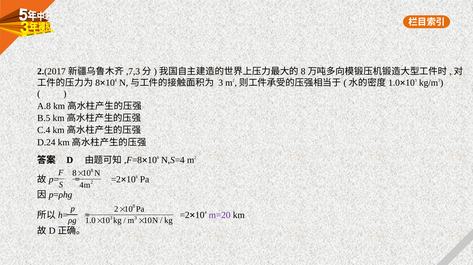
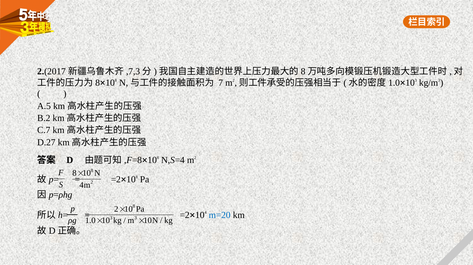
3: 3 -> 7 (221, 83)
A.8: A.8 -> A.5 (44, 106)
B.5: B.5 -> B.2 (44, 118)
C.4: C.4 -> C.7 (44, 130)
D.24: D.24 -> D.27 (46, 142)
m=20 colour: purple -> blue (220, 215)
